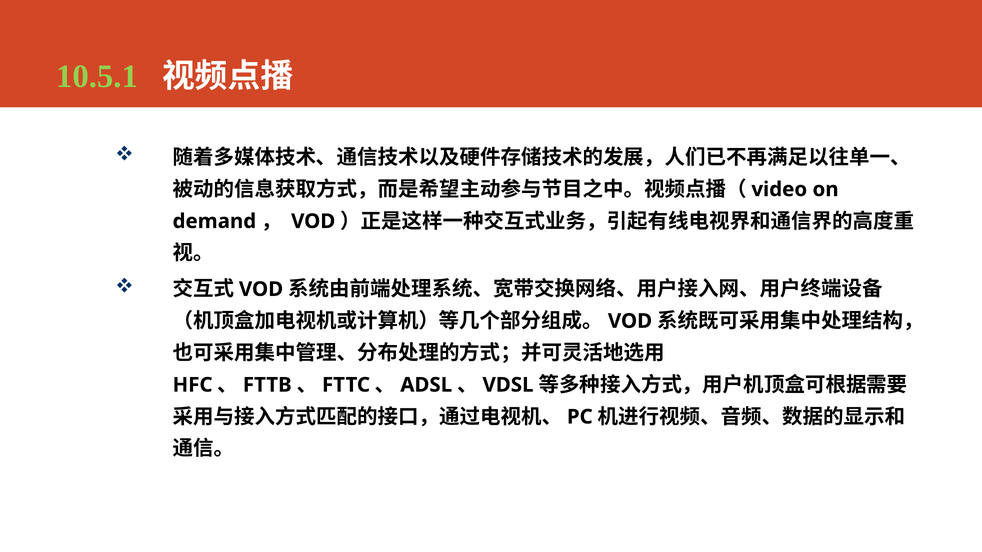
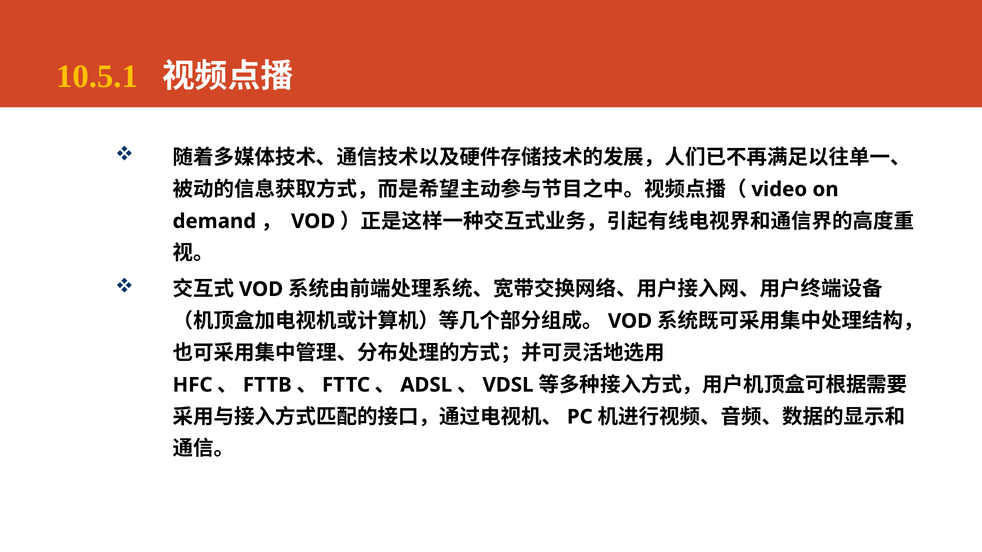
10.5.1 colour: light green -> yellow (97, 76)
